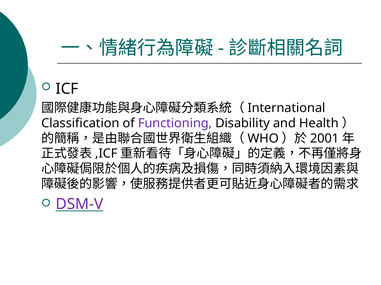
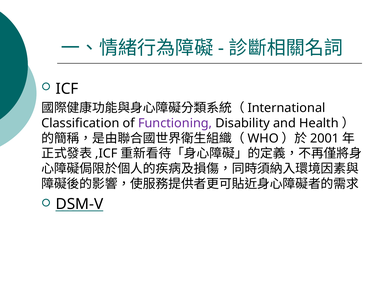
DSM-V colour: purple -> black (79, 205)
